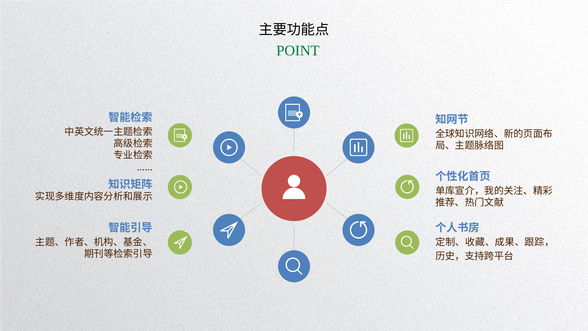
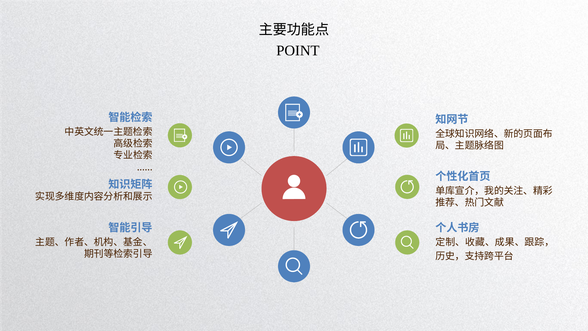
POINT colour: green -> black (298, 51)
